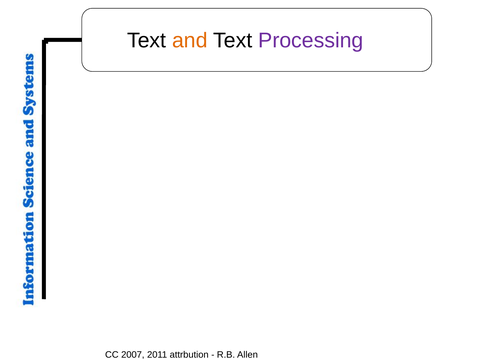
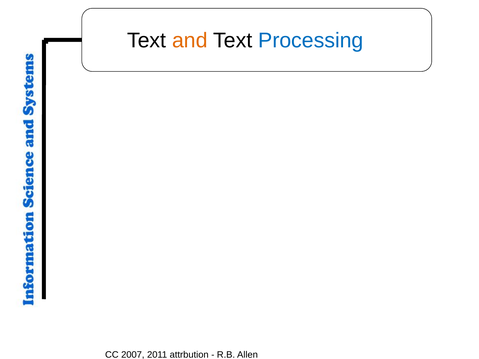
Processing colour: purple -> blue (311, 41)
